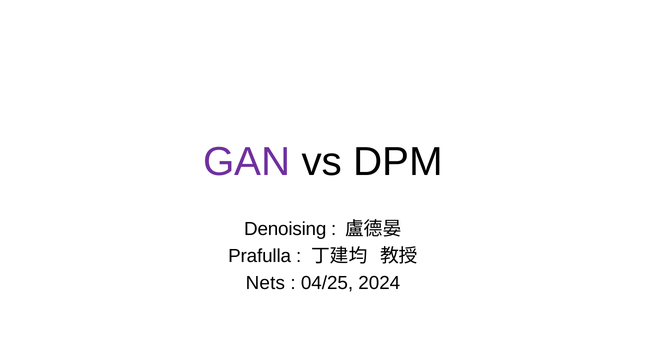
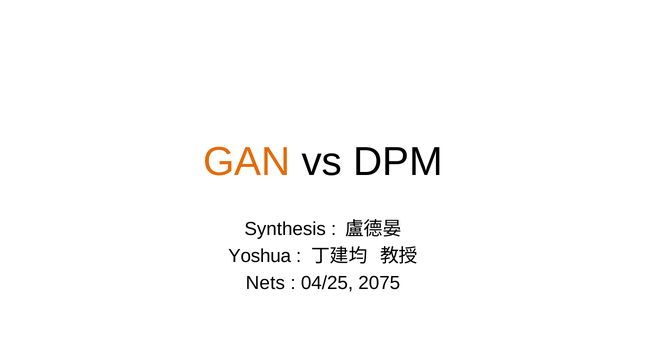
GAN colour: purple -> orange (247, 161)
Denoising: Denoising -> Synthesis (285, 229)
Prafulla: Prafulla -> Yoshua (260, 256)
2024: 2024 -> 2075 (379, 283)
